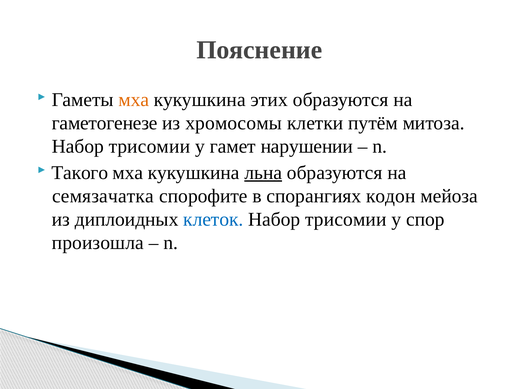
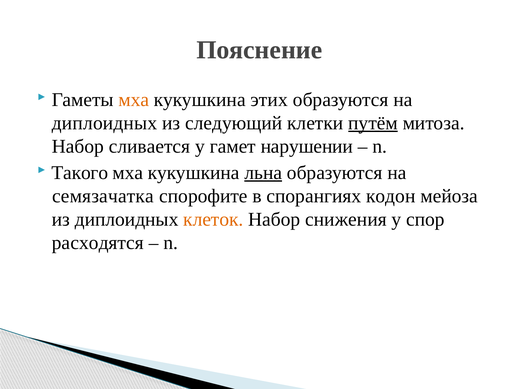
гаметогенезе: гаметогенезе -> диплоидных (105, 123)
хромосомы: хромосомы -> следующий (234, 123)
путём underline: none -> present (373, 123)
трисомии: трисомии -> сливается (149, 146)
клеток colour: blue -> orange (213, 219)
трисомии: трисомии -> снижения (346, 219)
произошла: произошла -> расходятся (98, 243)
